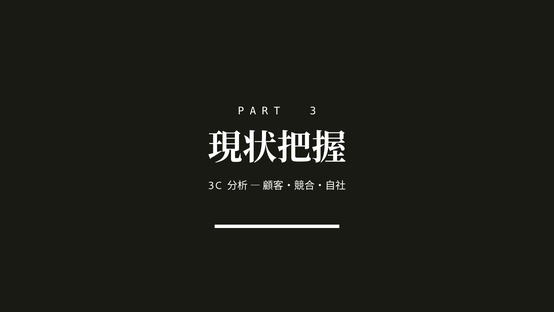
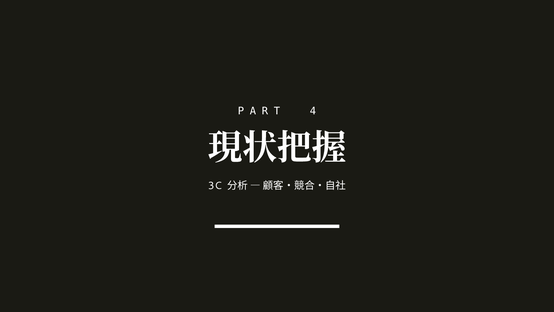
3: 3 -> 4 (313, 111)
